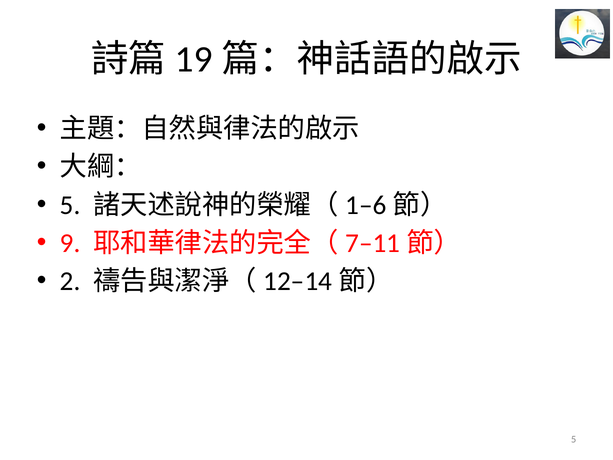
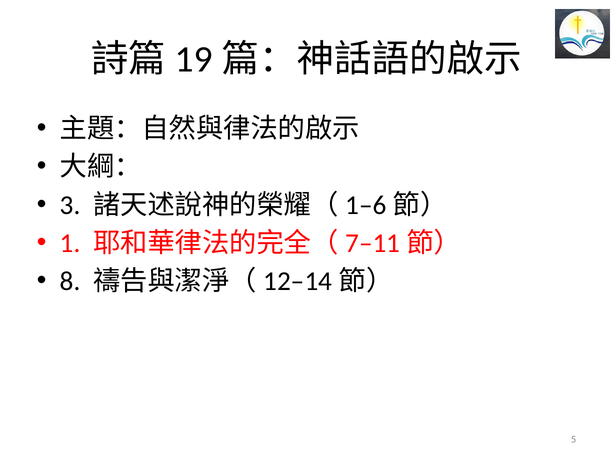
5: 5 -> 3 (70, 205)
9: 9 -> 1 (70, 243)
2: 2 -> 8 (70, 281)
